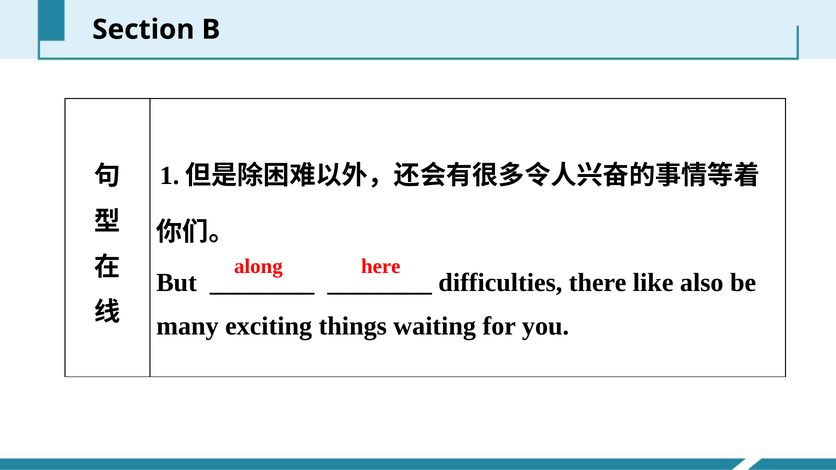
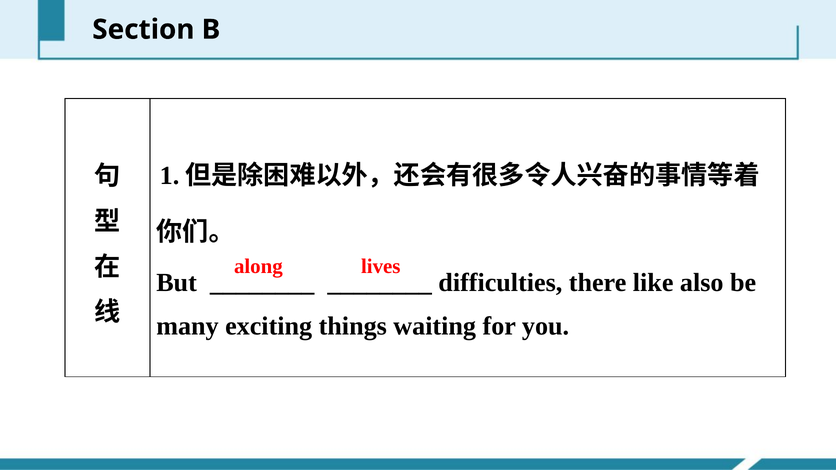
here: here -> lives (381, 266)
